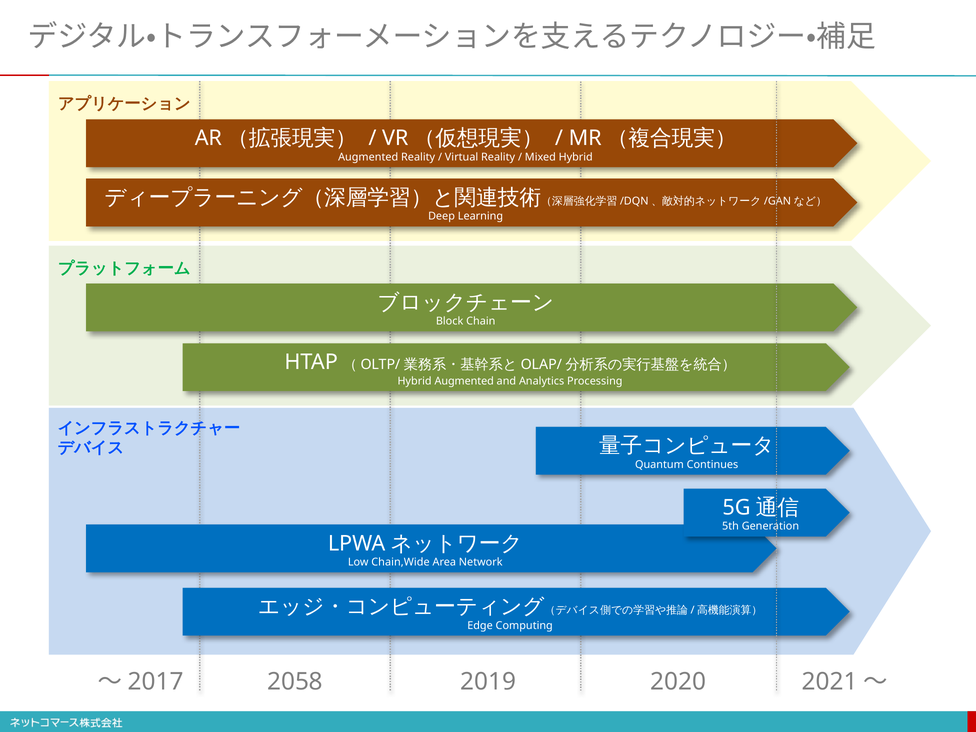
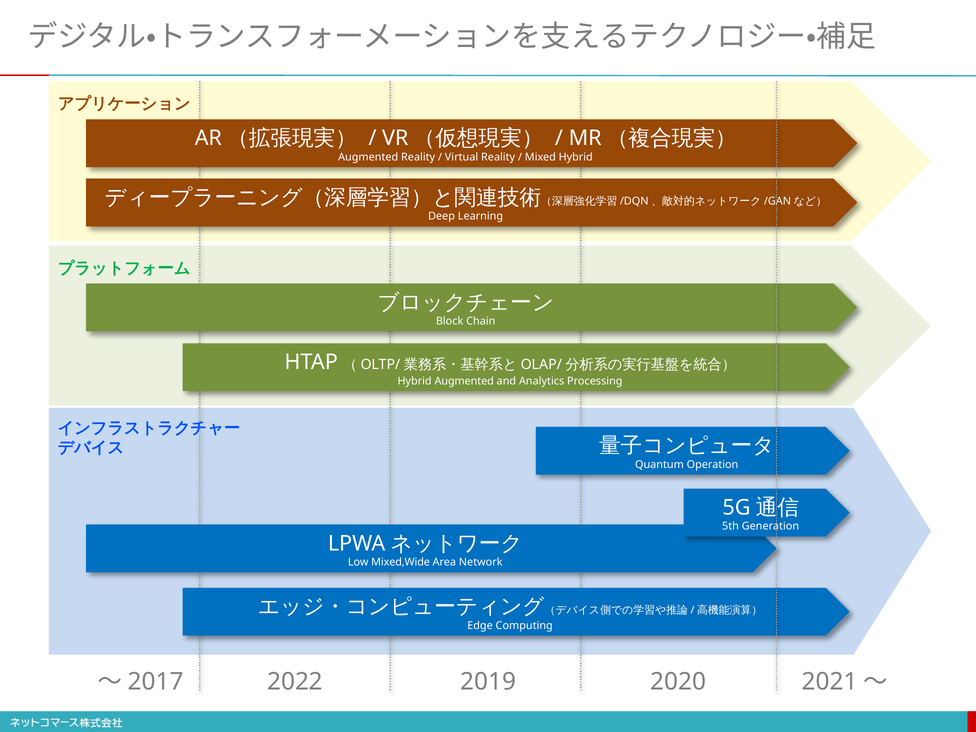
Continues: Continues -> Operation (713, 465)
Chain,Wide: Chain,Wide -> Mixed,Wide (401, 562)
2058: 2058 -> 2022 (295, 682)
